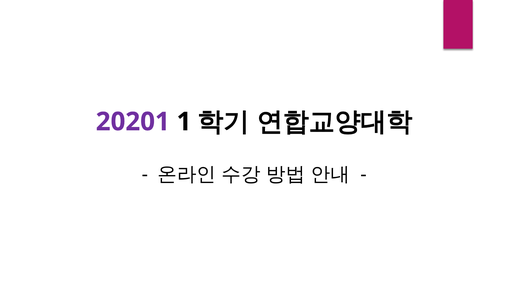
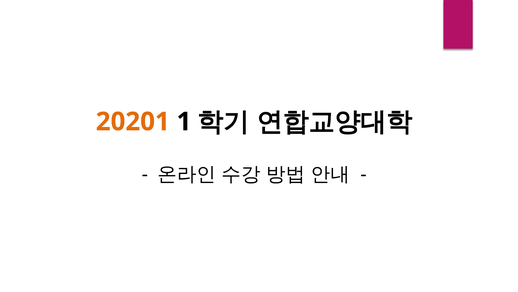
20201 colour: purple -> orange (133, 121)
